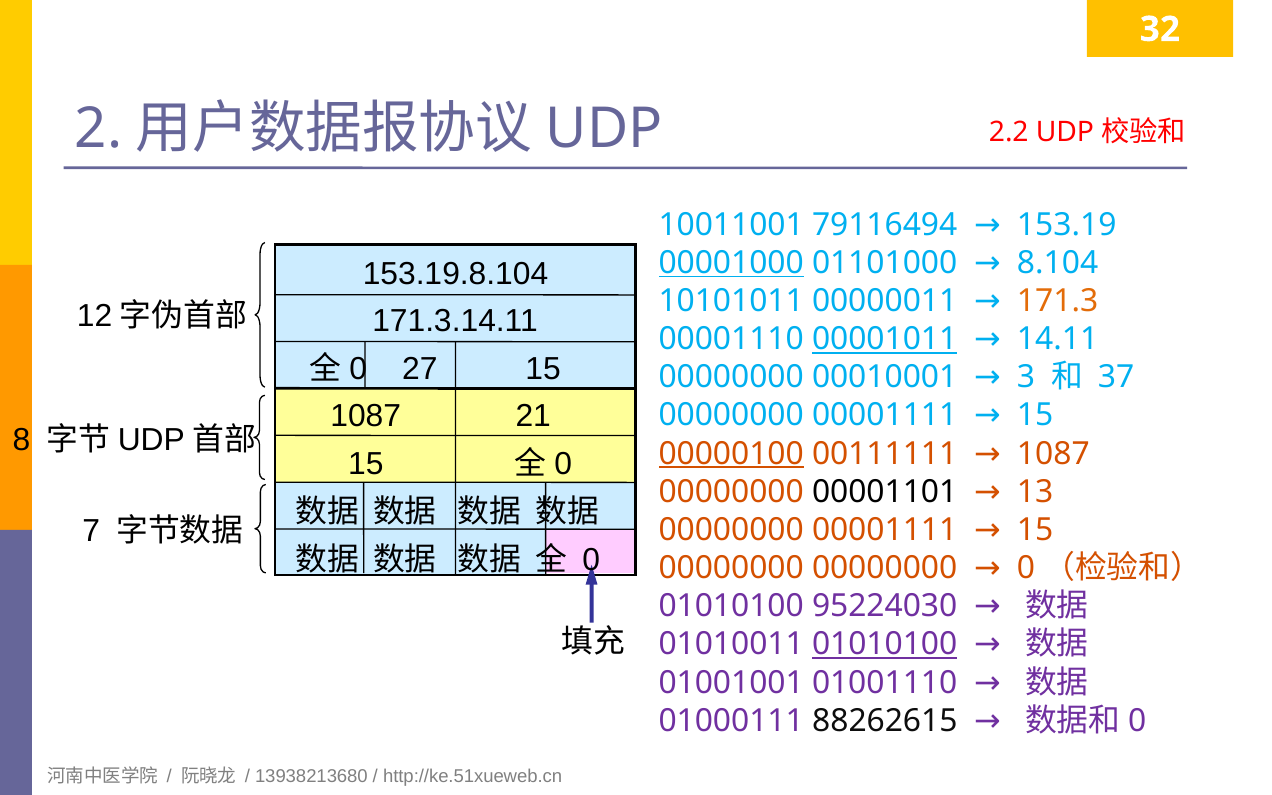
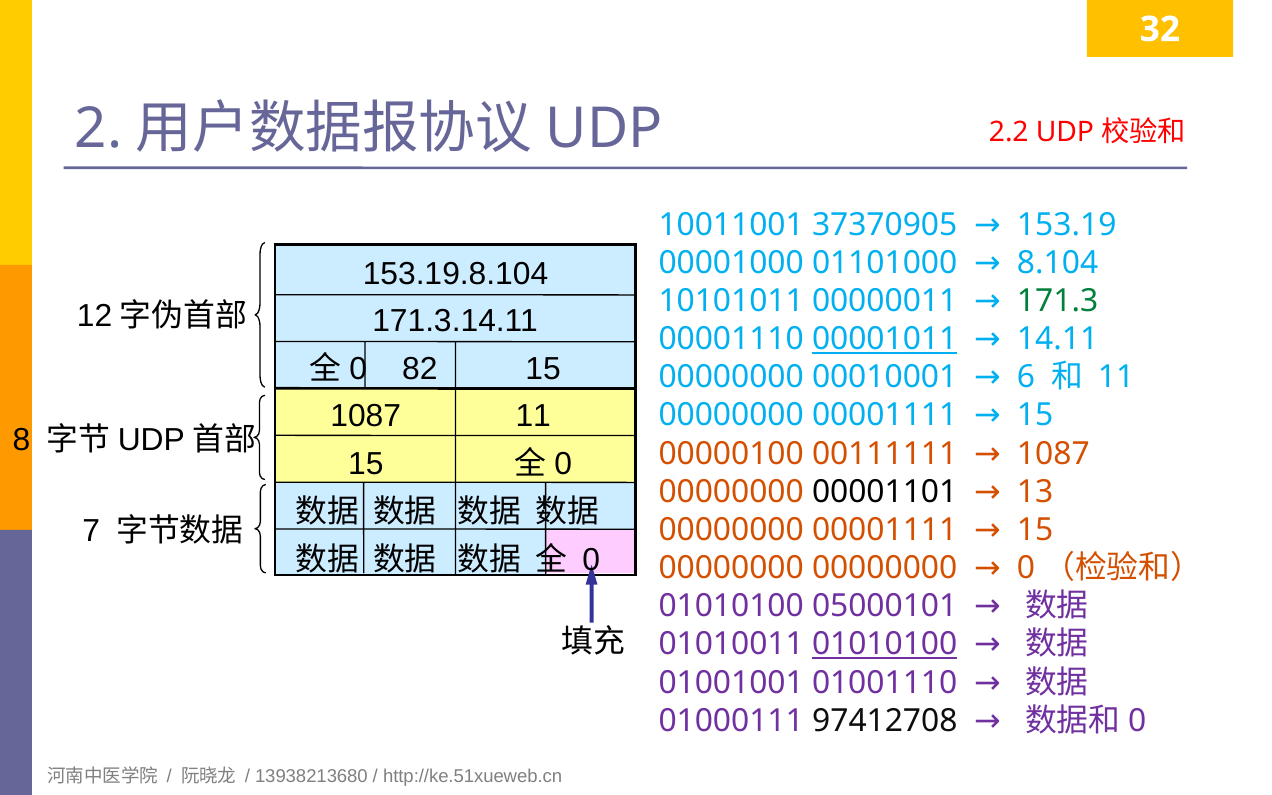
79116494: 79116494 -> 37370905 (885, 225)
00001000 underline: present -> none (731, 263)
171.3 colour: orange -> green (1058, 301)
27: 27 -> 82 (420, 369)
37: 37 -> 11 (1116, 377)
3: 3 -> 6 (1026, 377)
1087 21: 21 -> 11 (533, 416)
00000100 underline: present -> none (731, 454)
95224030: 95224030 -> 05000101 (885, 606)
88262615: 88262615 -> 97412708 (885, 721)
